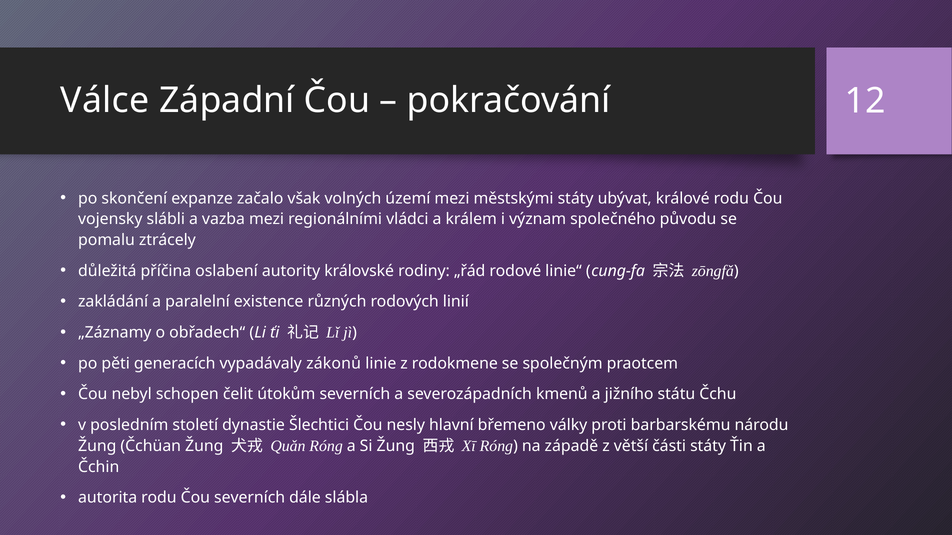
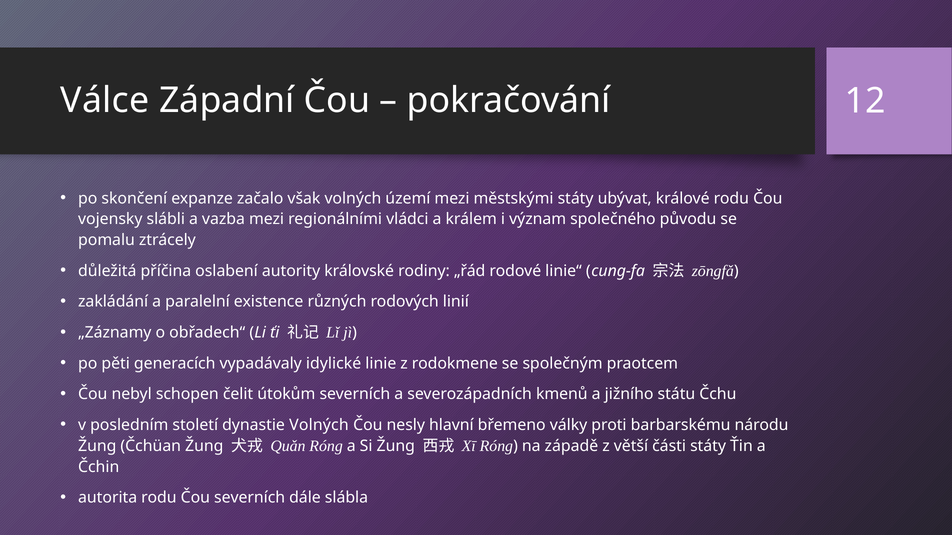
zákonů: zákonů -> idylické (334, 364)
dynastie Šlechtici: Šlechtici -> Volných (319, 425)
